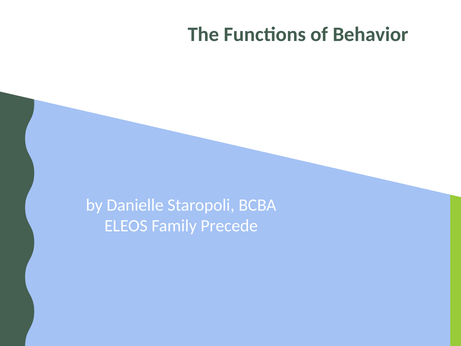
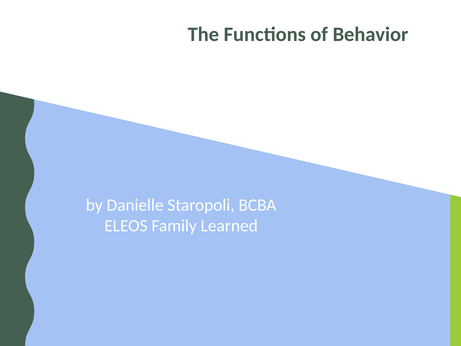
Precede: Precede -> Learned (229, 226)
